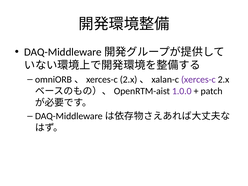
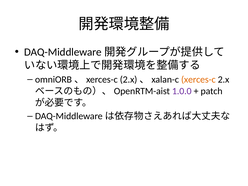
xerces-c colour: purple -> orange (198, 79)
